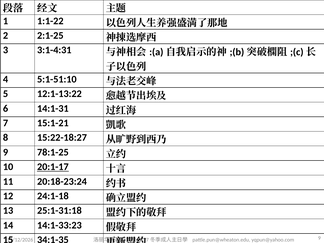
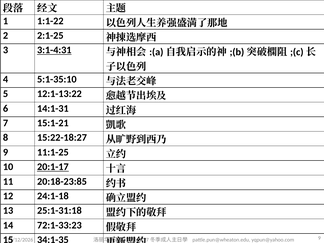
3:1-4:31 underline: none -> present (54, 50)
5:1-51:10: 5:1-51:10 -> 5:1-35:10 (57, 79)
78:1-25: 78:1-25 -> 11:1-25 (53, 152)
20:18-23:24: 20:18-23:24 -> 20:18-23:85 (62, 181)
14:1-33:23: 14:1-33:23 -> 72:1-33:23 (59, 225)
